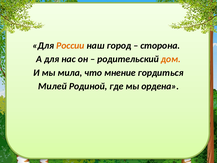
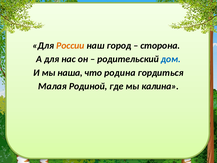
дом colour: orange -> blue (171, 59)
мила: мила -> наша (70, 73)
мнение: мнение -> родина (120, 73)
Милей: Милей -> Малая (52, 86)
ордена: ордена -> калина (160, 86)
